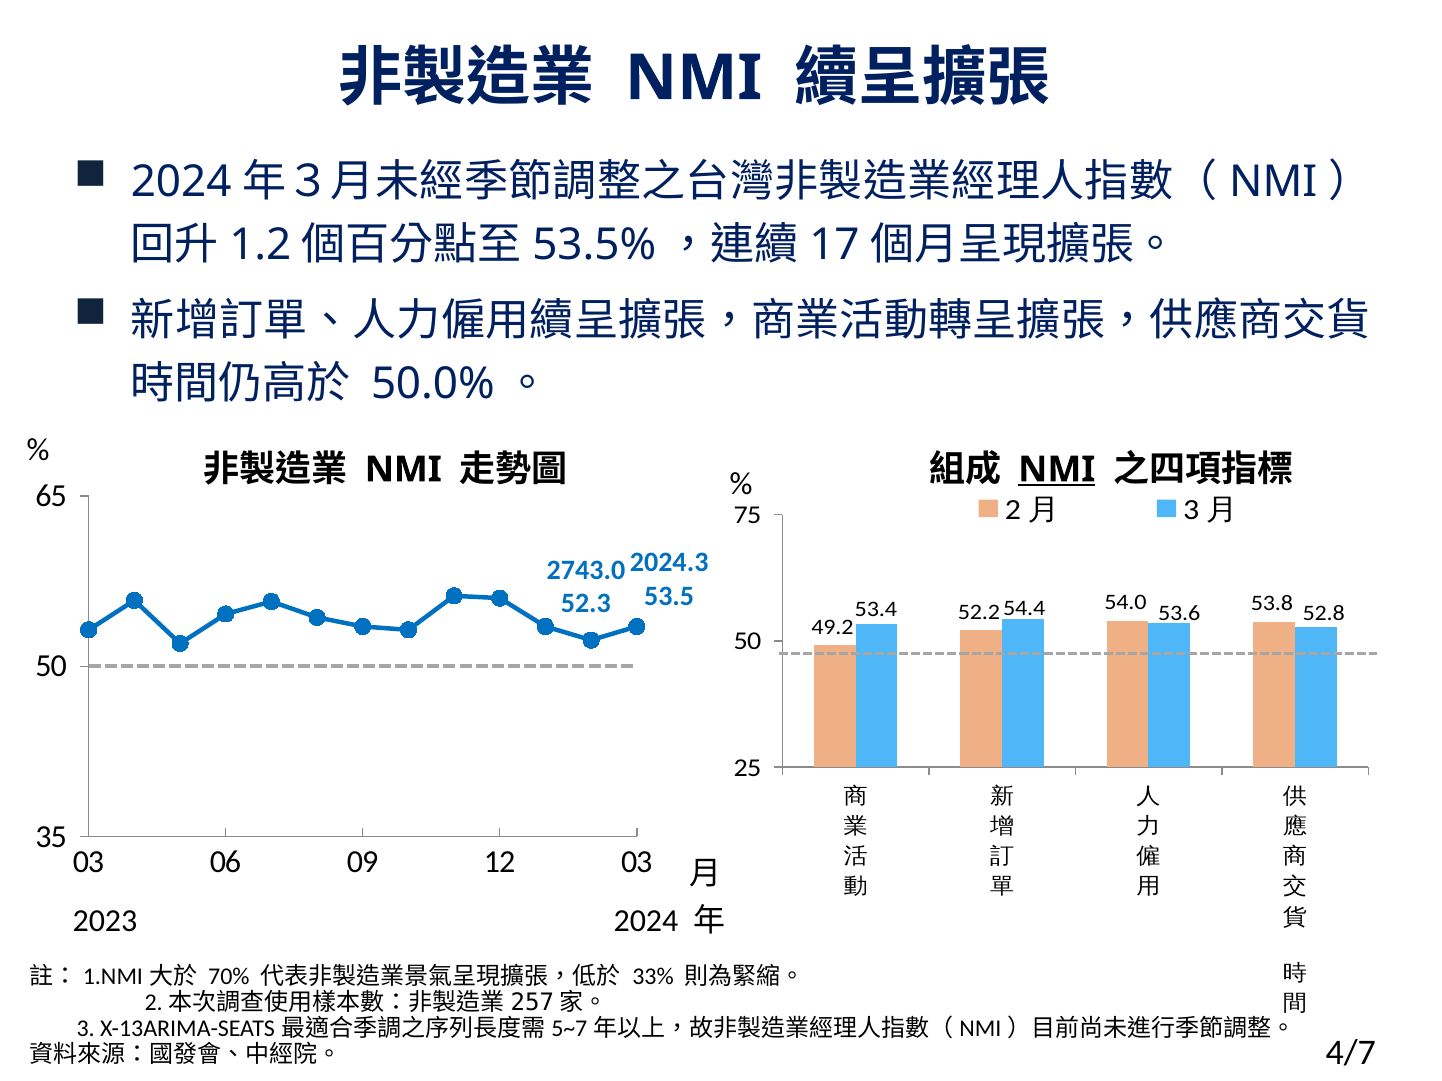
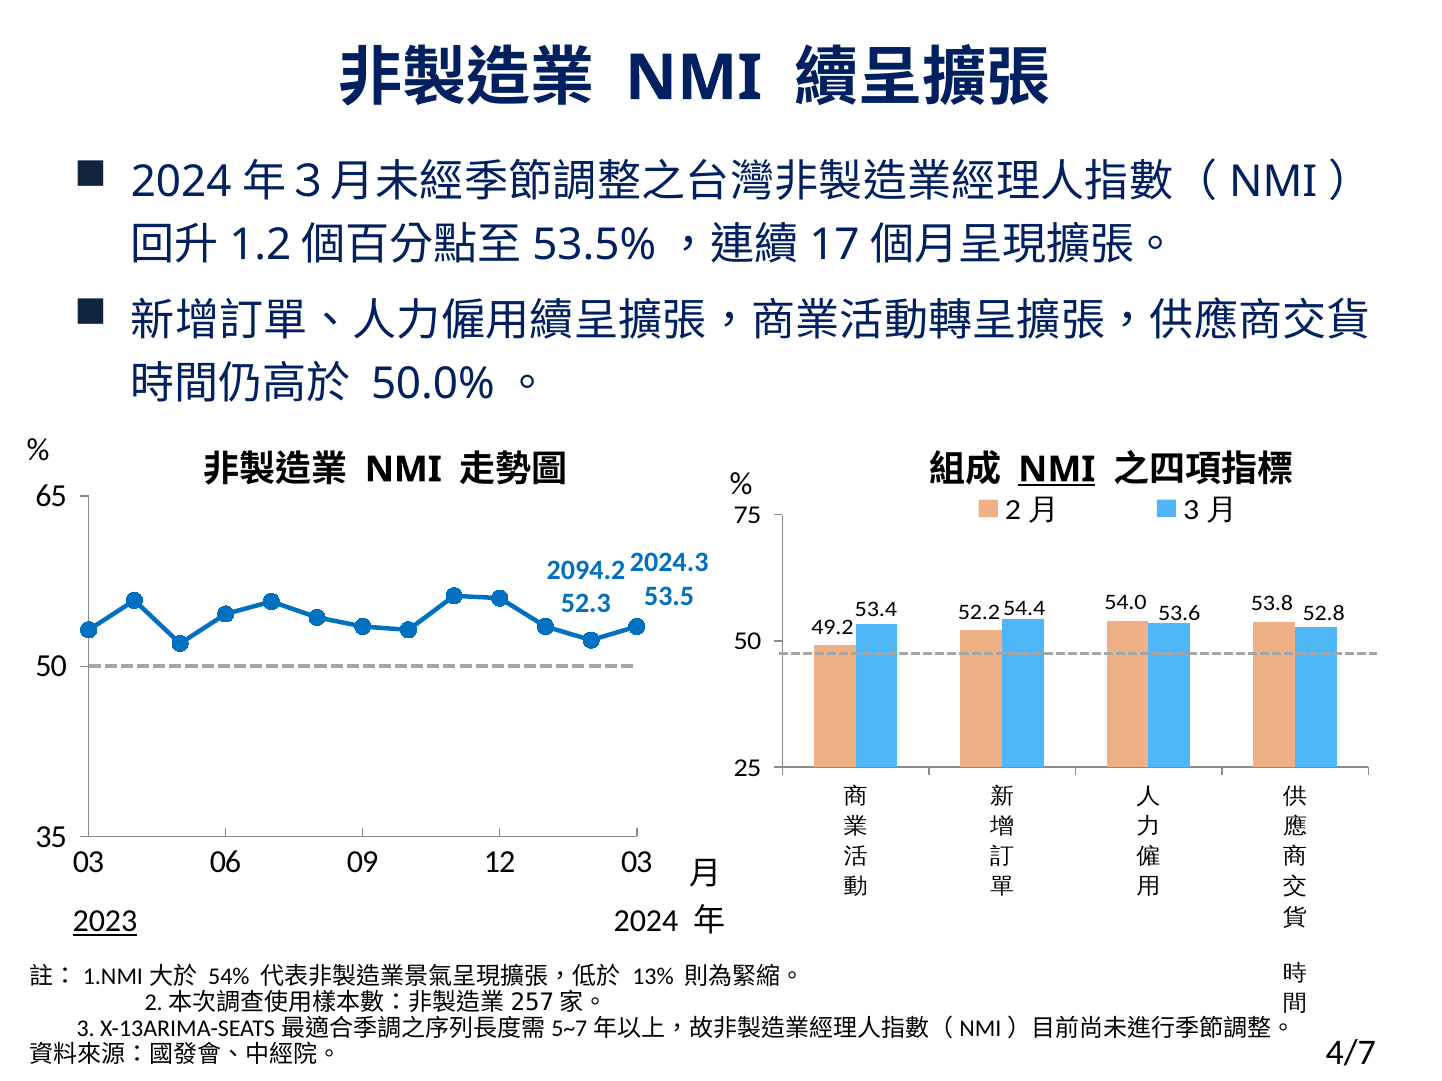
2743.0: 2743.0 -> 2094.2 (586, 570)
2023 underline: none -> present (105, 921)
70%: 70% -> 54% (229, 977)
33%: 33% -> 13% (653, 977)
